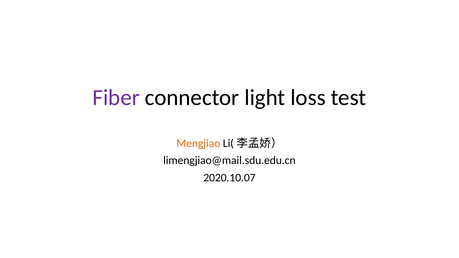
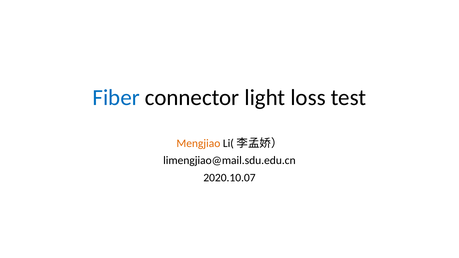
Fiber colour: purple -> blue (116, 98)
